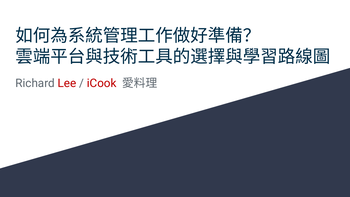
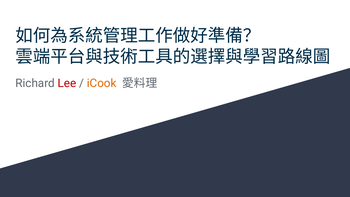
iCook colour: red -> orange (102, 83)
